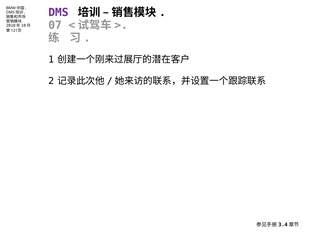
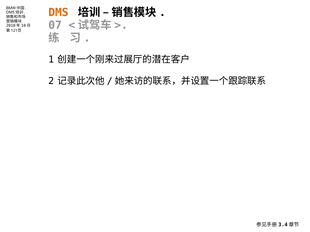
DMS colour: purple -> orange (58, 13)
